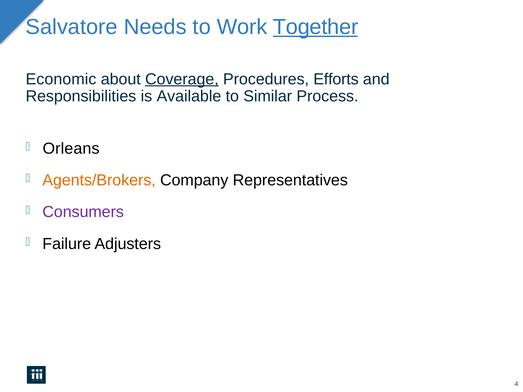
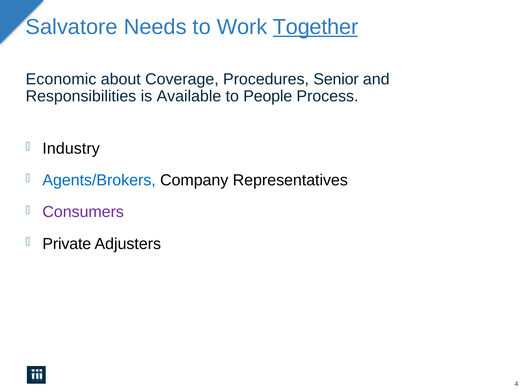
Coverage underline: present -> none (182, 79)
Efforts: Efforts -> Senior (336, 79)
Similar: Similar -> People (268, 96)
Orleans: Orleans -> Industry (71, 149)
Agents/Brokers colour: orange -> blue (99, 180)
Failure: Failure -> Private (67, 244)
